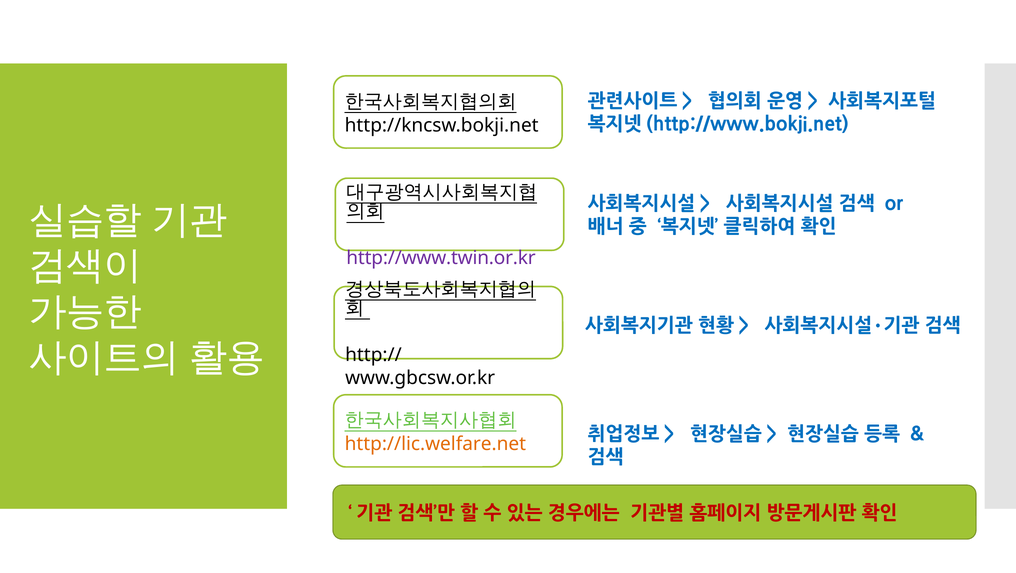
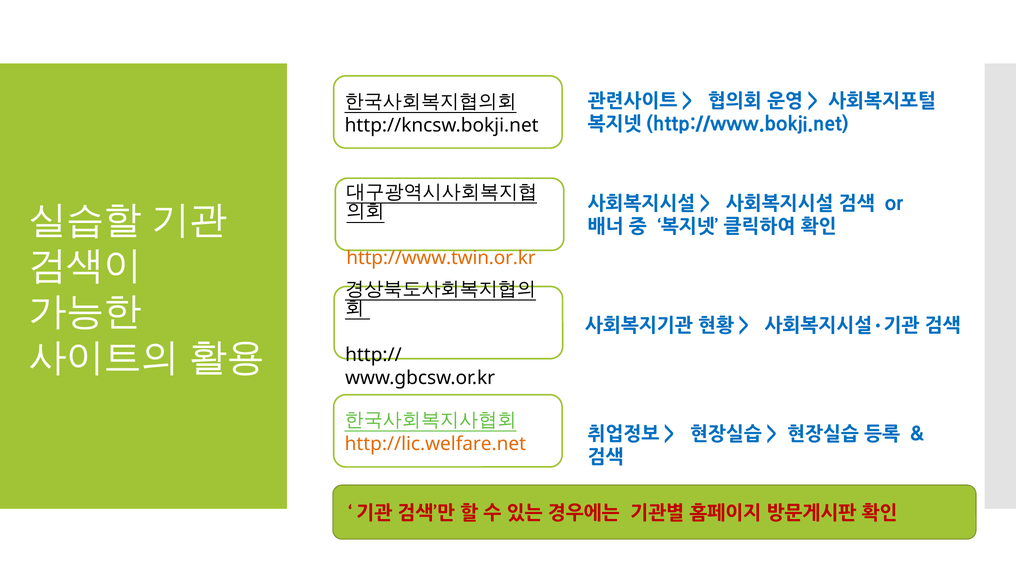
http://www.twin.or.kr colour: purple -> orange (441, 258)
